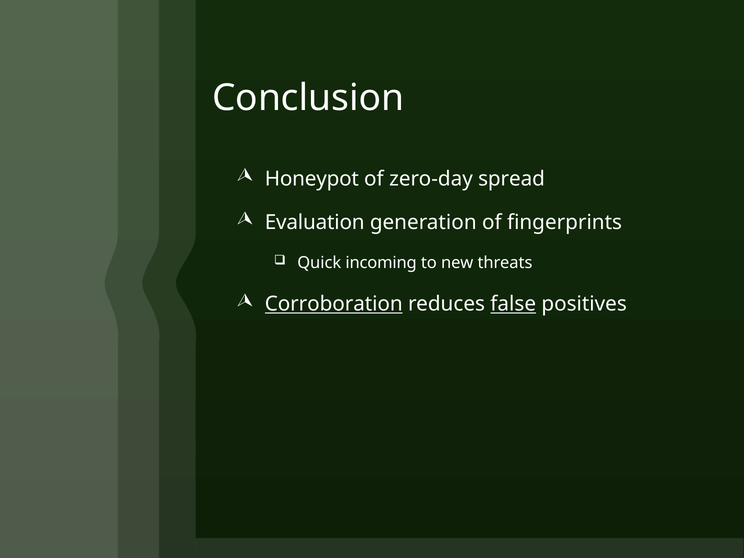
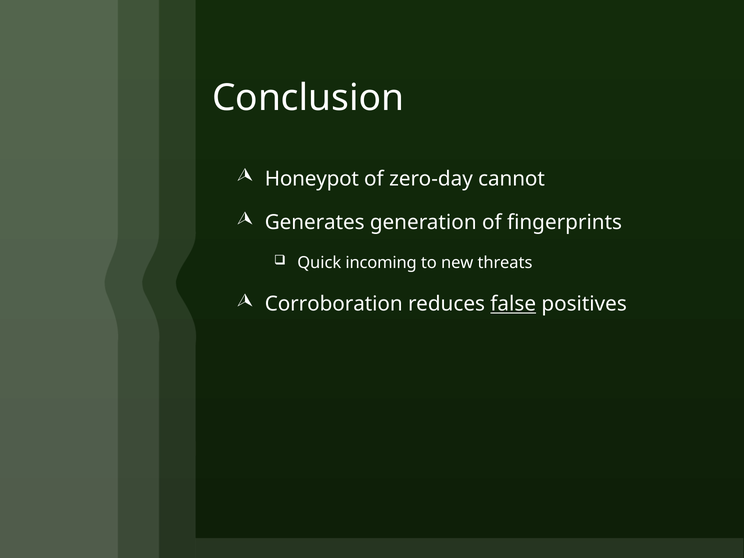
spread: spread -> cannot (512, 179)
Evaluation: Evaluation -> Generates (315, 222)
Corroboration underline: present -> none (334, 304)
